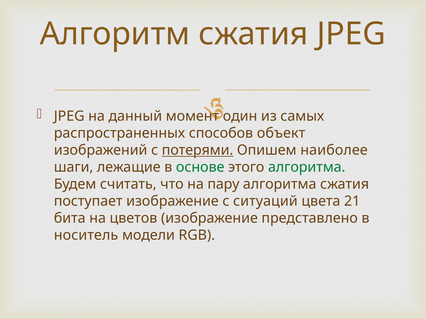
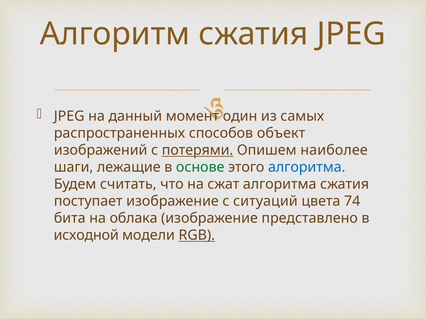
алгоритма colour: green -> blue (307, 168)
пару: пару -> сжат (223, 185)
21: 21 -> 74 (352, 202)
цветов: цветов -> облака (134, 219)
носитель: носитель -> исходной (86, 236)
RGB underline: none -> present (197, 236)
